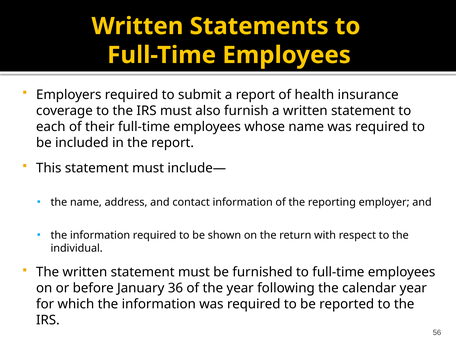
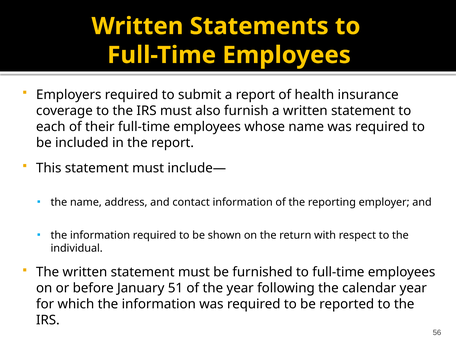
36: 36 -> 51 (175, 288)
